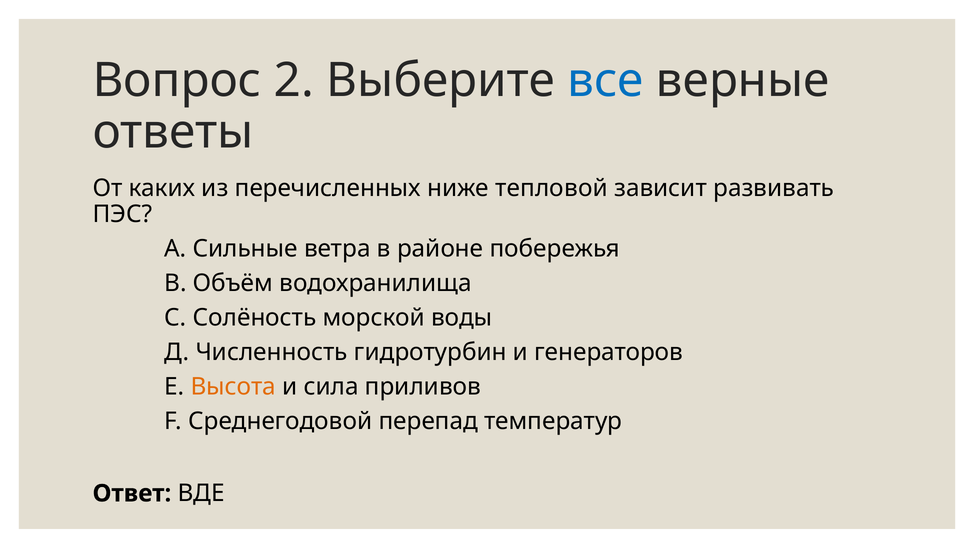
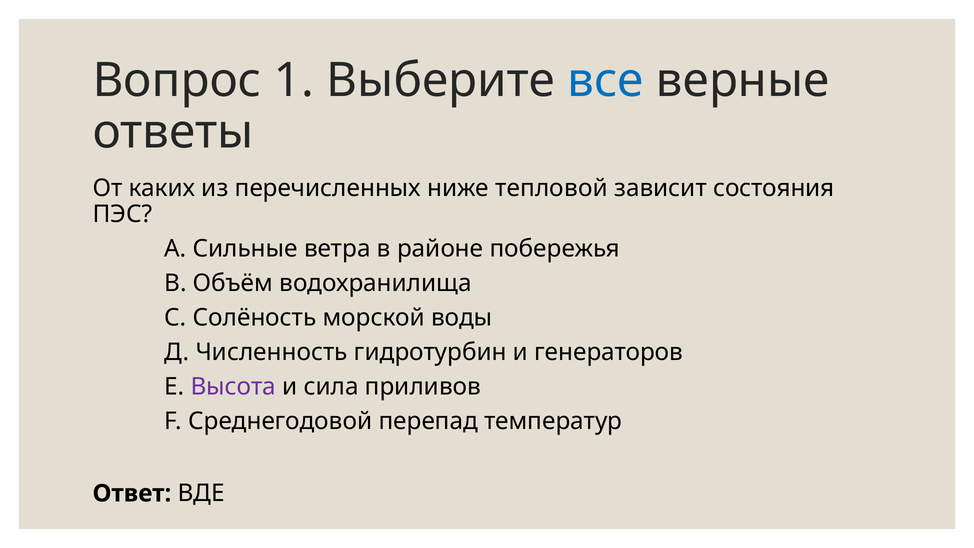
2: 2 -> 1 (294, 80)
развивать: развивать -> состояния (774, 188)
Высота colour: orange -> purple (233, 387)
